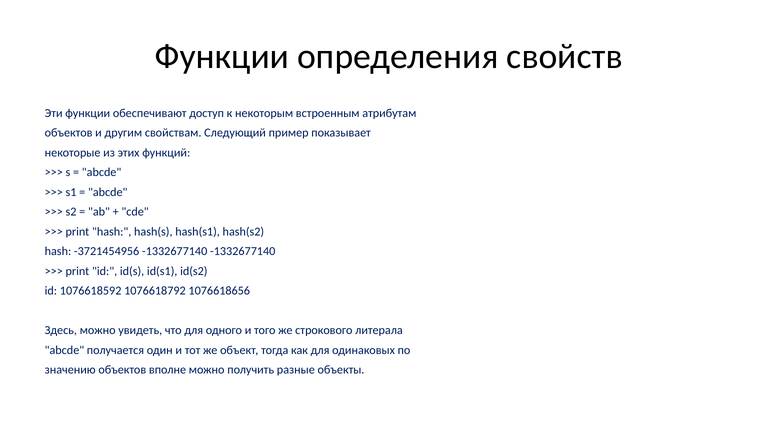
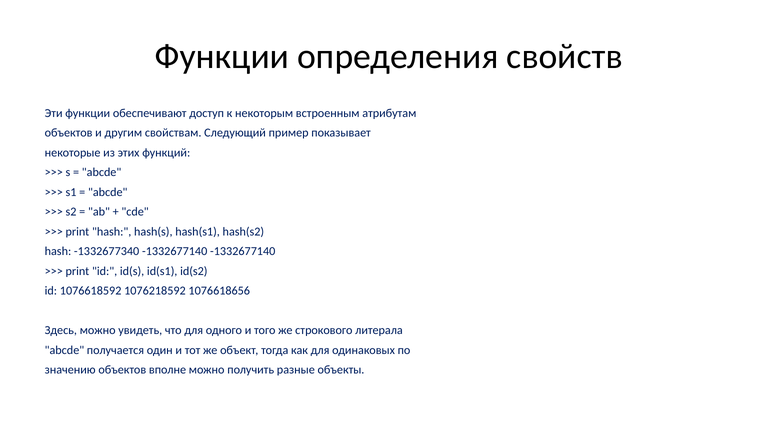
-3721454956: -3721454956 -> -1332677340 (107, 252)
1076618792: 1076618792 -> 1076218592 (155, 291)
